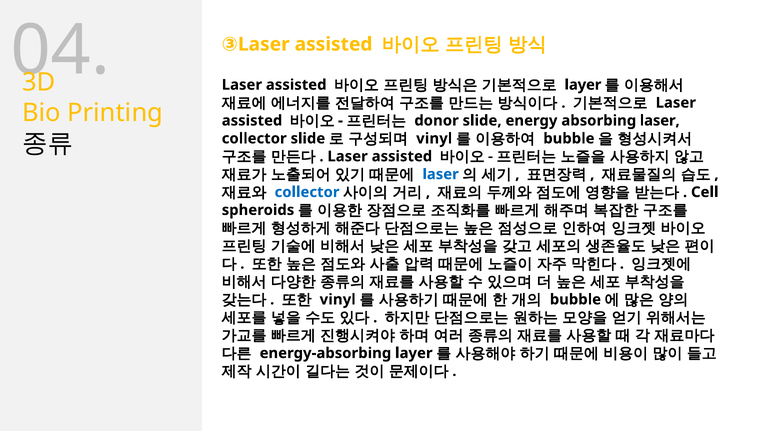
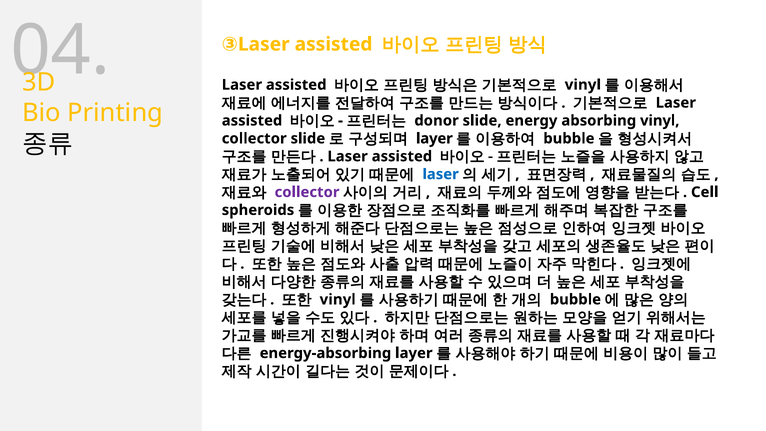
layer: layer -> vinyl (583, 85)
absorbing laser: laser -> vinyl (660, 121)
vinyl: vinyl -> layer (434, 138)
collector colour: blue -> purple (307, 192)
